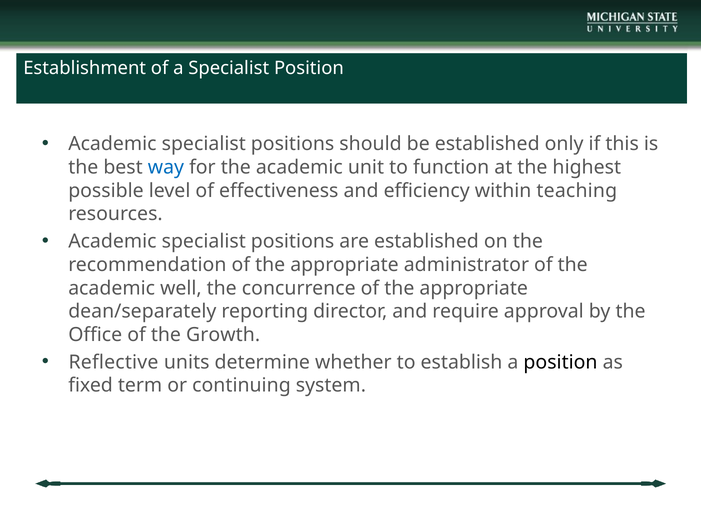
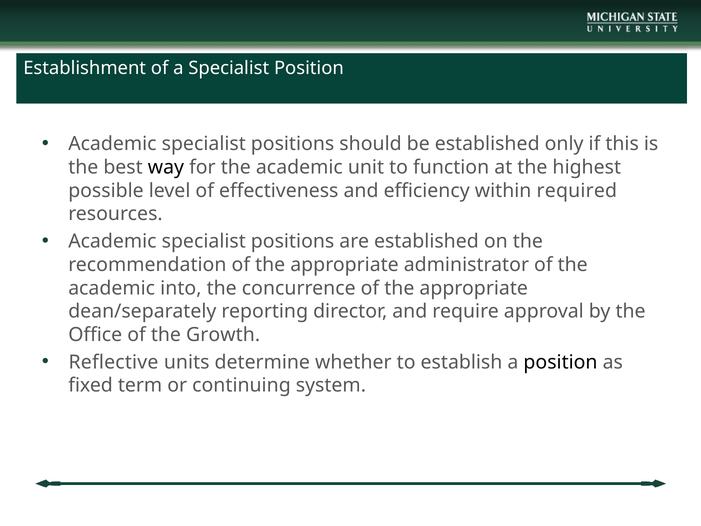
way colour: blue -> black (166, 167)
teaching: teaching -> required (577, 191)
well: well -> into (181, 288)
